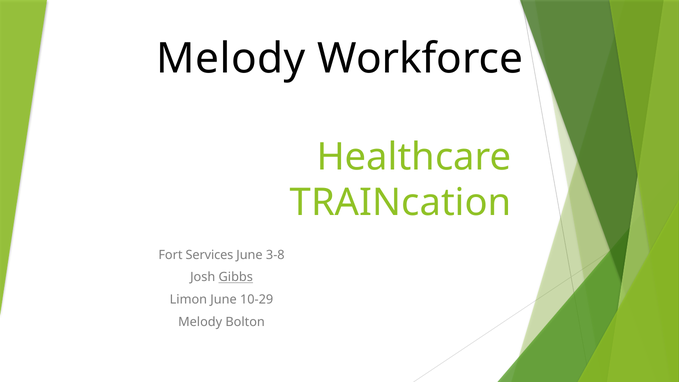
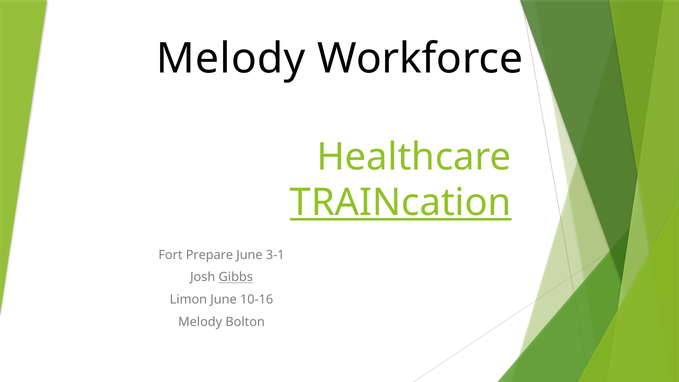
TRAINcation underline: none -> present (401, 203)
Services: Services -> Prepare (209, 255)
3-8: 3-8 -> 3-1 (275, 255)
10-29: 10-29 -> 10-16 (257, 300)
